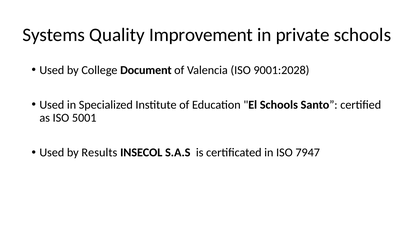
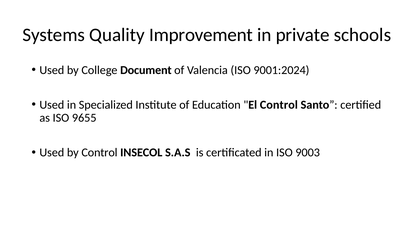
9001:2028: 9001:2028 -> 9001:2024 (281, 70)
El Schools: Schools -> Control (279, 105)
5001: 5001 -> 9655 (84, 118)
by Results: Results -> Control (99, 153)
7947: 7947 -> 9003 (308, 153)
